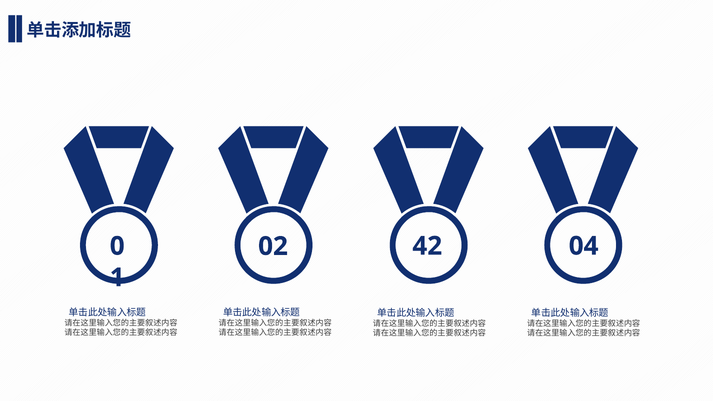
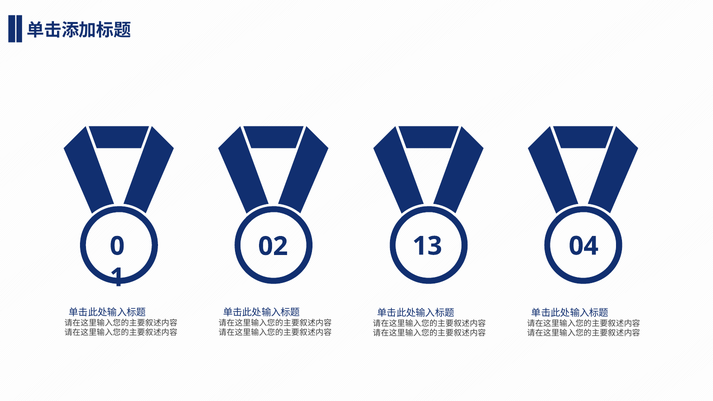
42: 42 -> 13 (427, 246)
